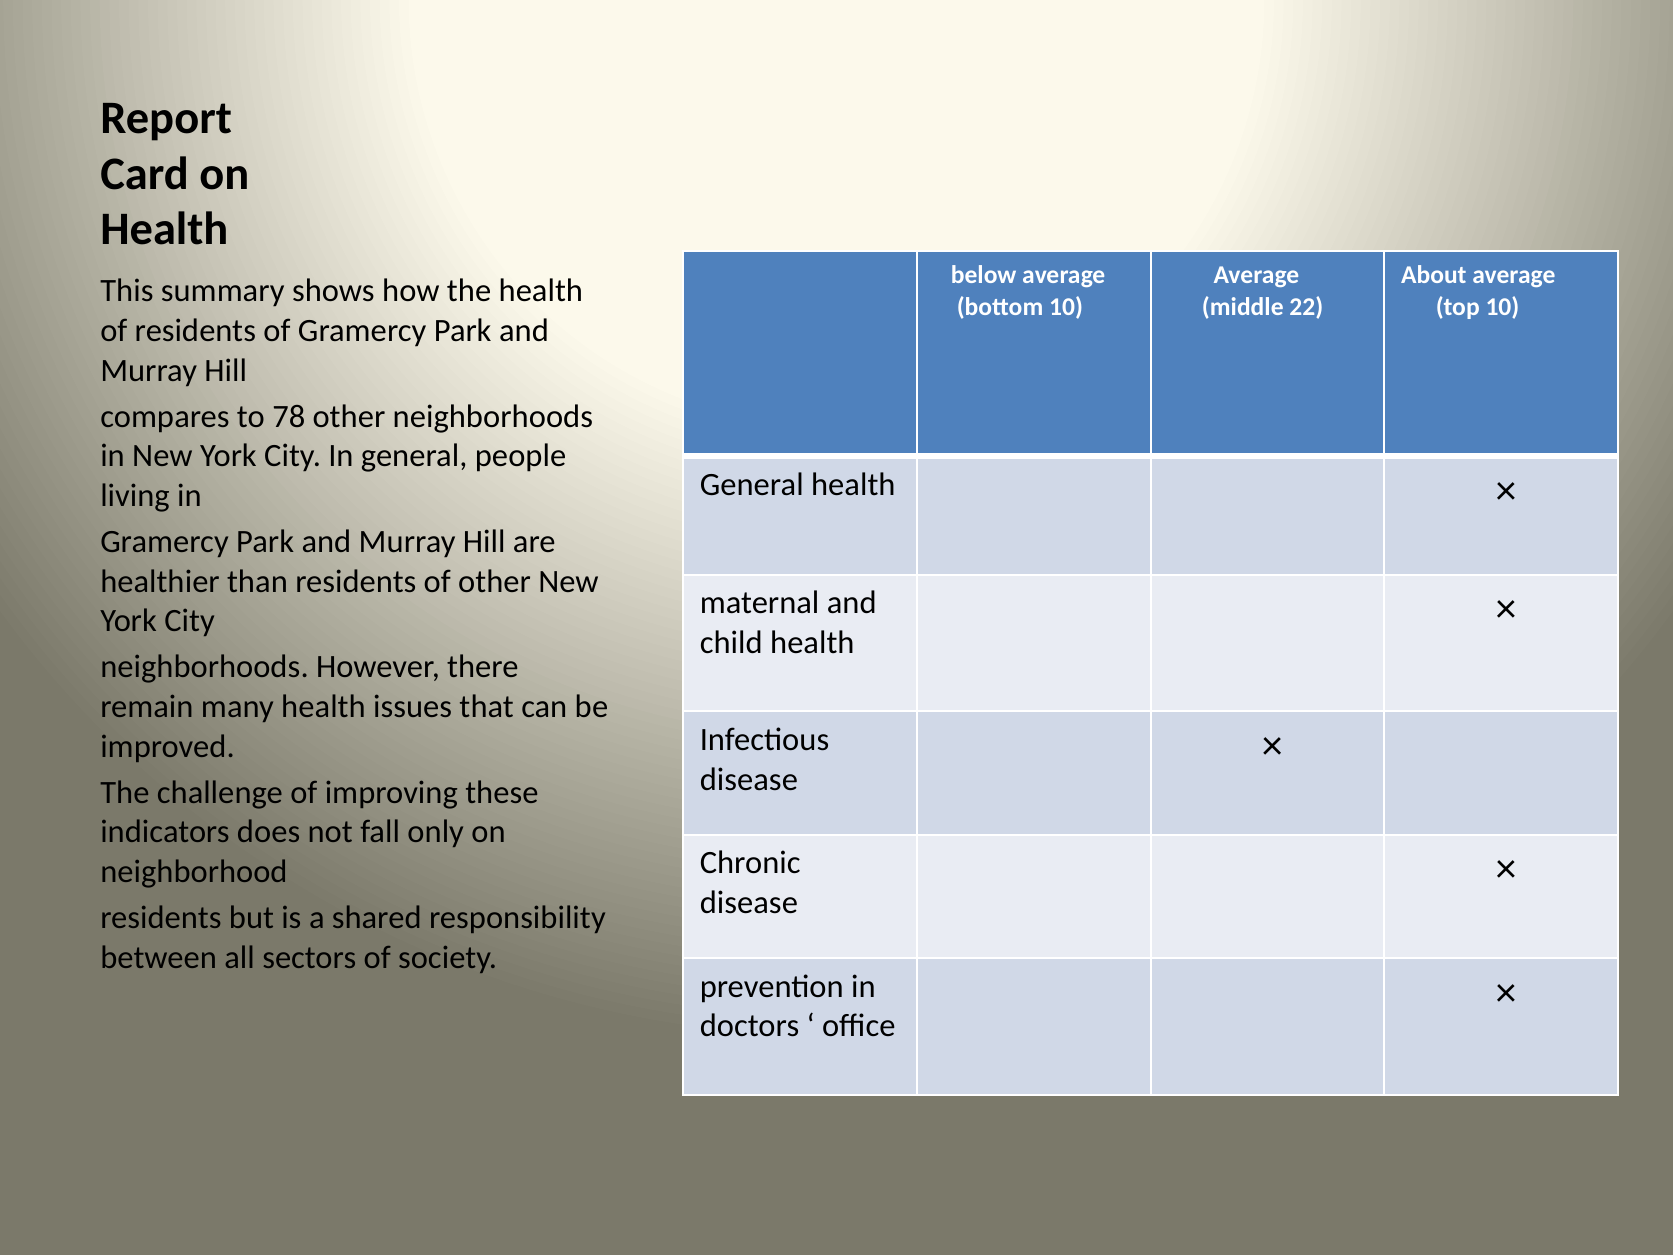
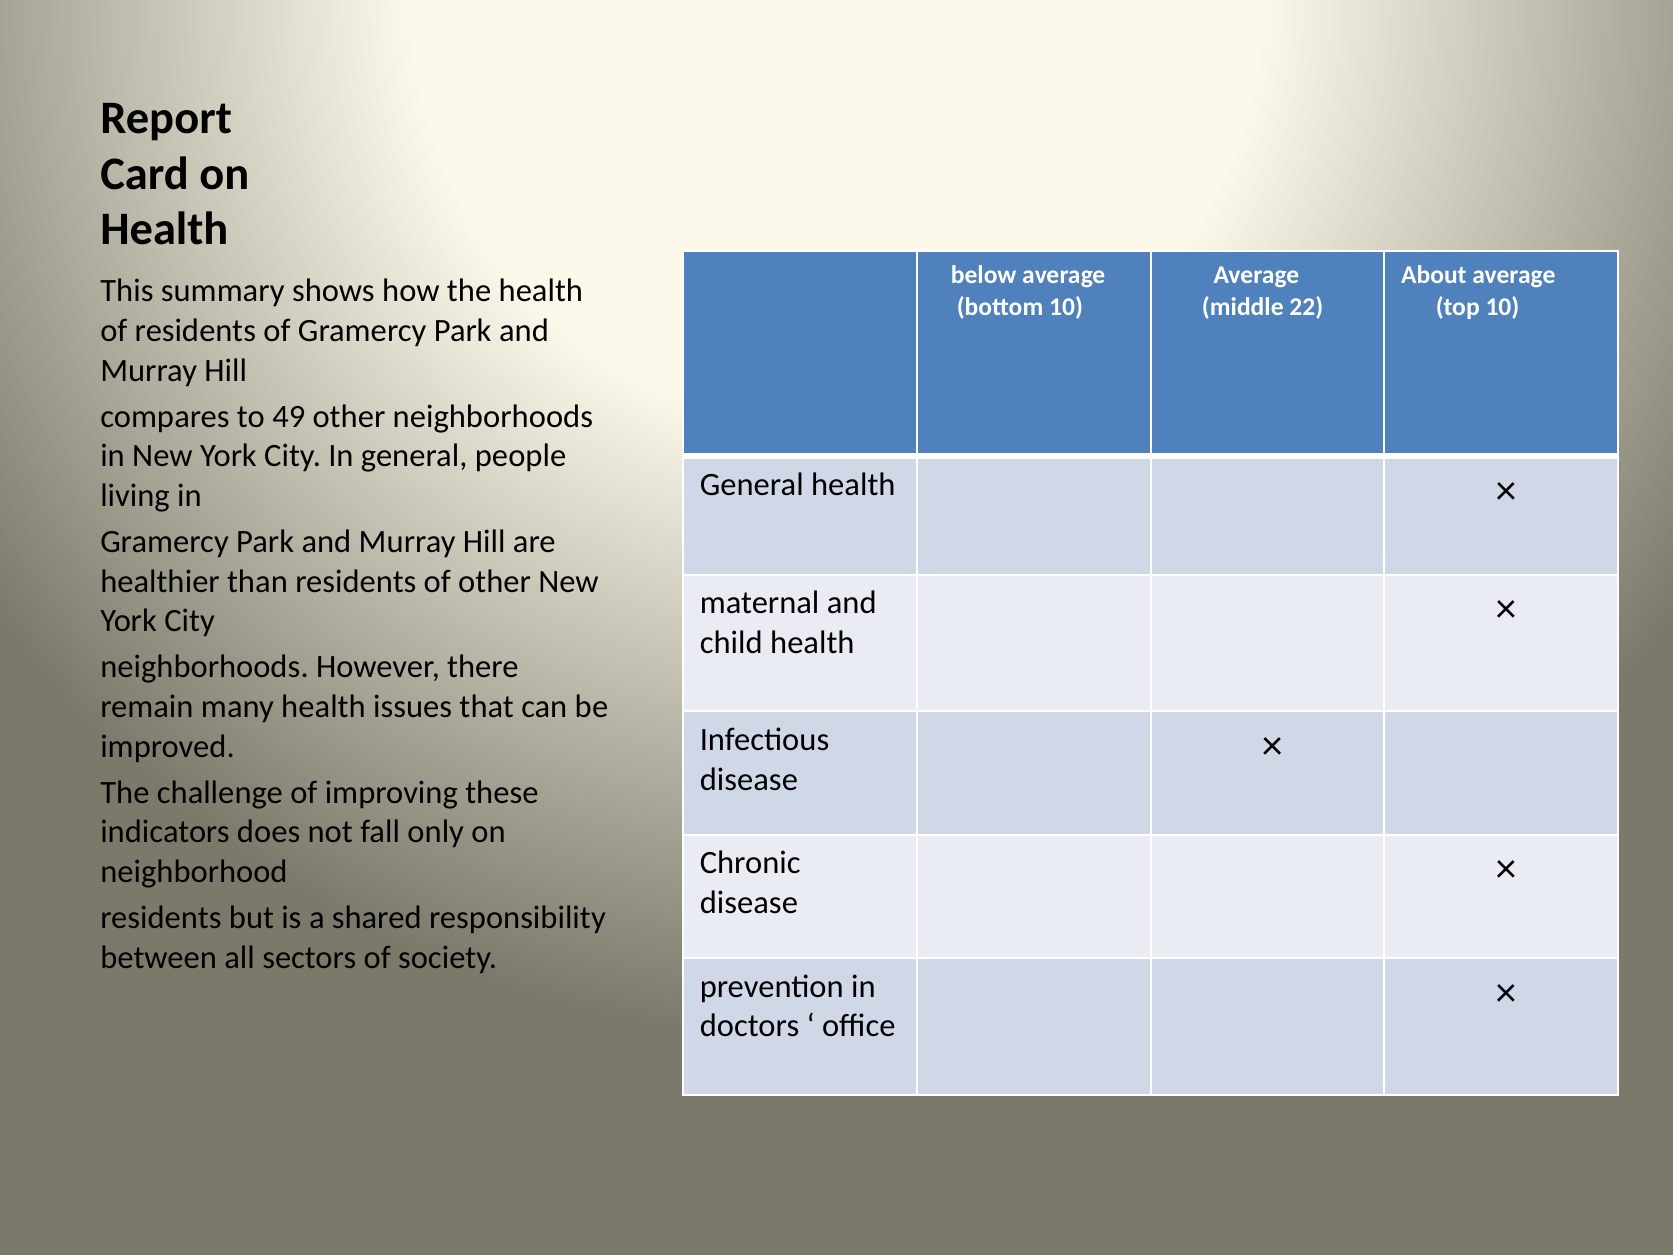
78: 78 -> 49 (289, 416)
